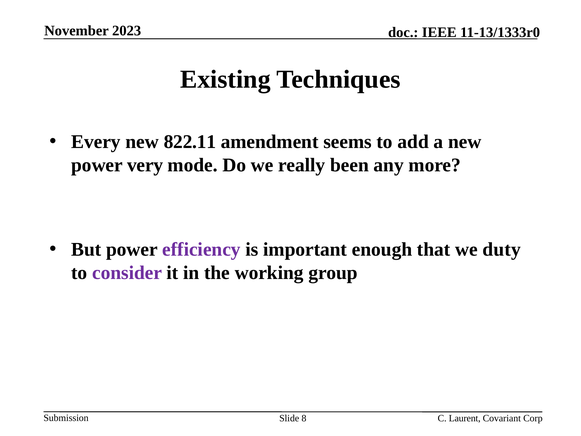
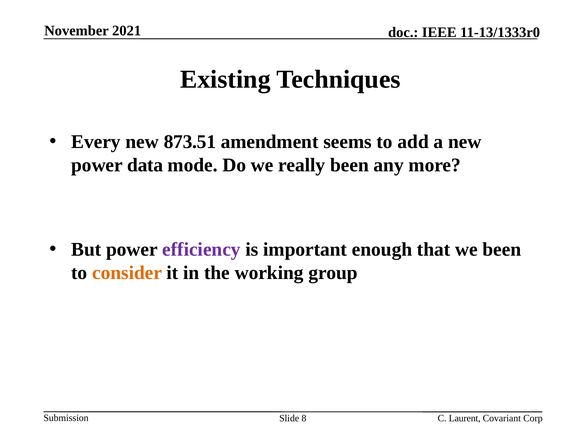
2023: 2023 -> 2021 (127, 31)
822.11: 822.11 -> 873.51 (190, 142)
very: very -> data (145, 165)
we duty: duty -> been (502, 249)
consider colour: purple -> orange (127, 273)
